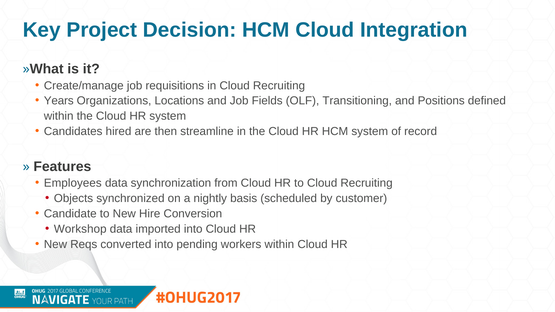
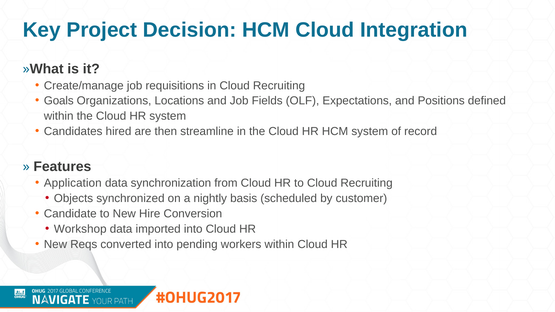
Years: Years -> Goals (59, 101)
Transitioning: Transitioning -> Expectations (357, 101)
Employees: Employees -> Application (73, 183)
